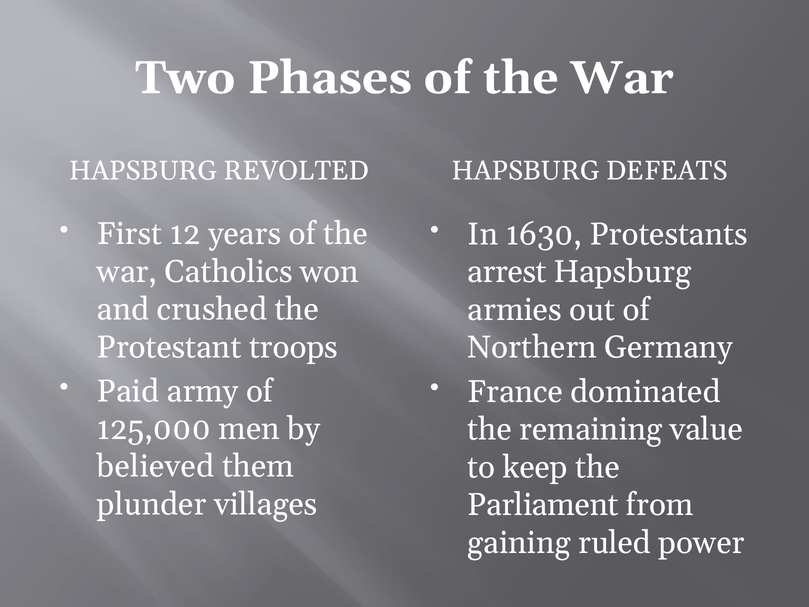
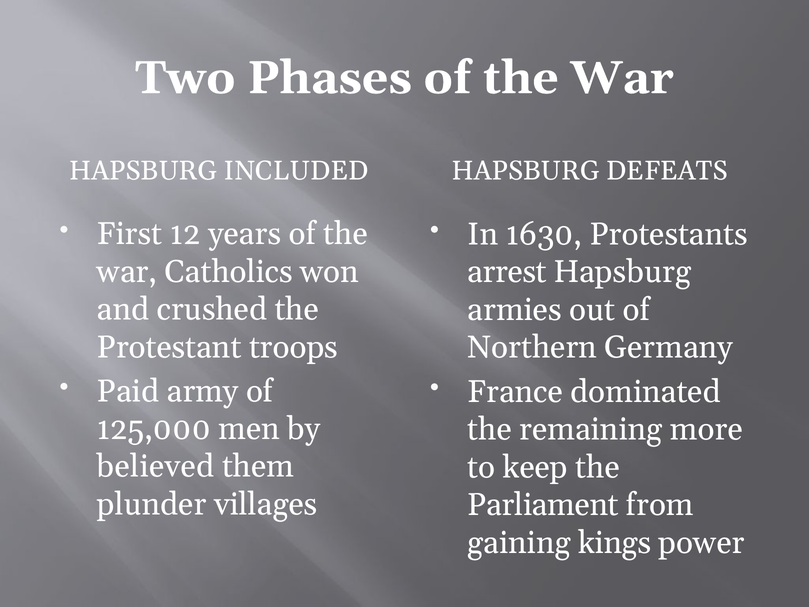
REVOLTED: REVOLTED -> INCLUDED (296, 171)
value: value -> more (706, 429)
ruled: ruled -> kings (615, 543)
